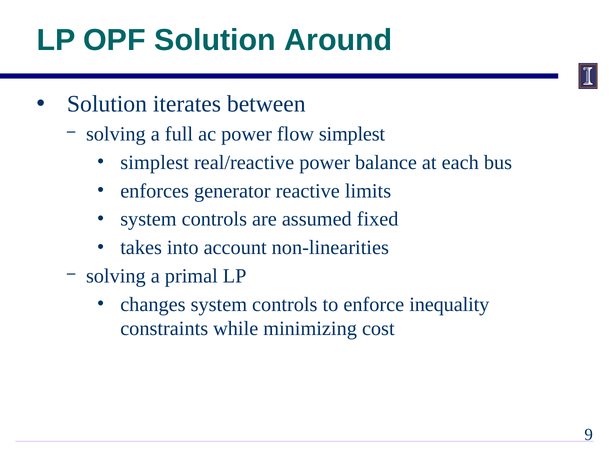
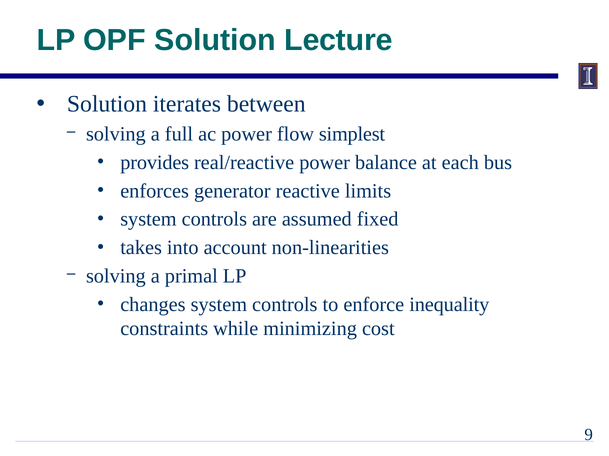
Around: Around -> Lecture (338, 40)
simplest: simplest -> provides (155, 163)
